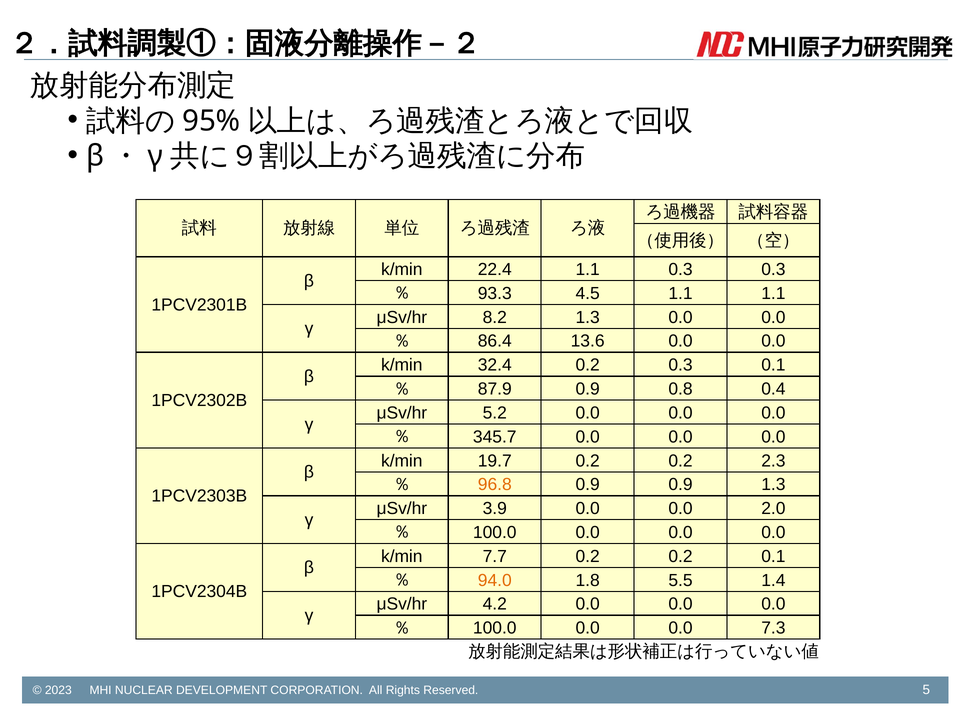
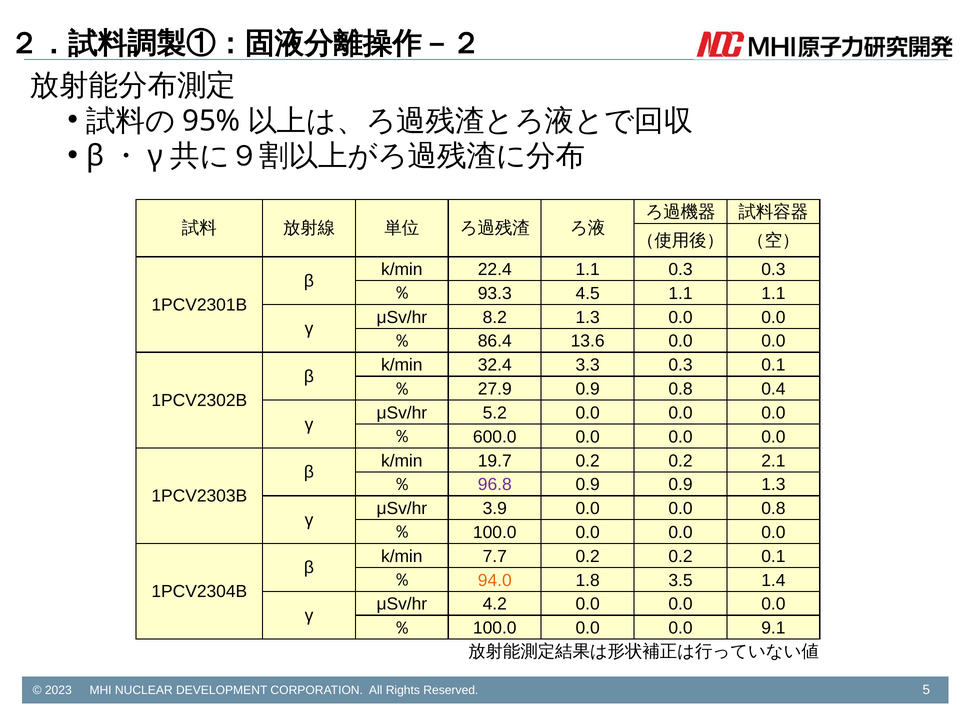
32.4 0.2: 0.2 -> 3.3 (588, 365)
87.9: 87.9 -> 27.9 (495, 389)
345.7: 345.7 -> 600.0 (495, 437)
2.3: 2.3 -> 2.1 (773, 461)
96.8 colour: orange -> purple (495, 485)
0.0 2.0: 2.0 -> 0.8 (773, 509)
5.5: 5.5 -> 3.5 (681, 581)
7.3: 7.3 -> 9.1 (773, 629)
